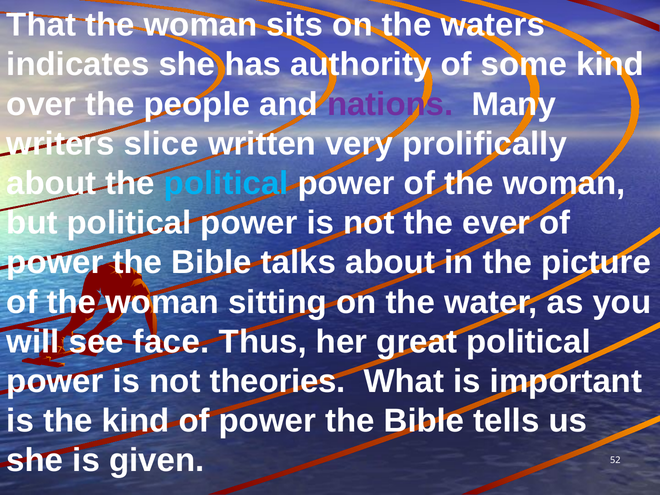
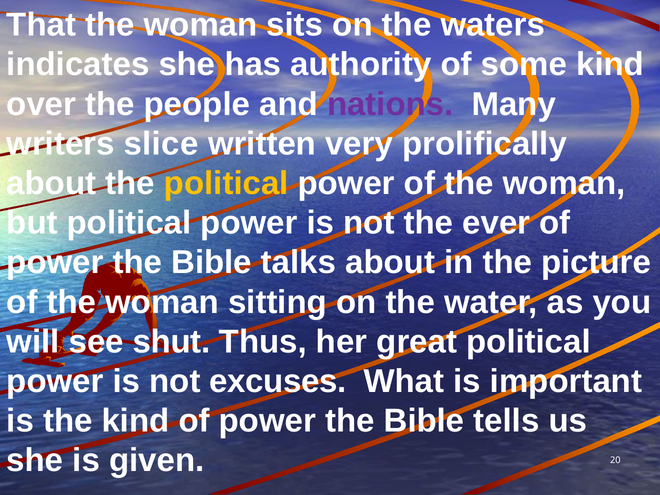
political colour: light blue -> yellow (226, 183)
face: face -> shut (171, 342)
theories: theories -> excuses (278, 381)
52: 52 -> 20 (615, 460)
